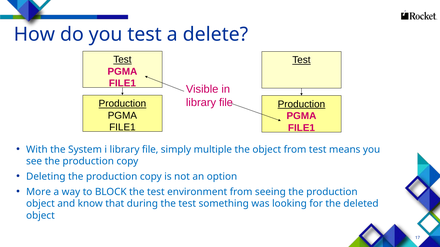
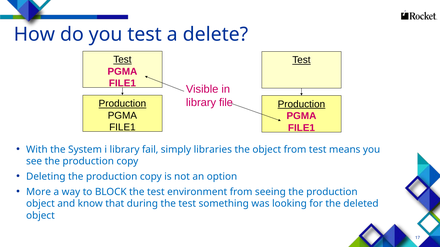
i library file: file -> fail (150, 150)
multiple: multiple -> libraries (213, 150)
